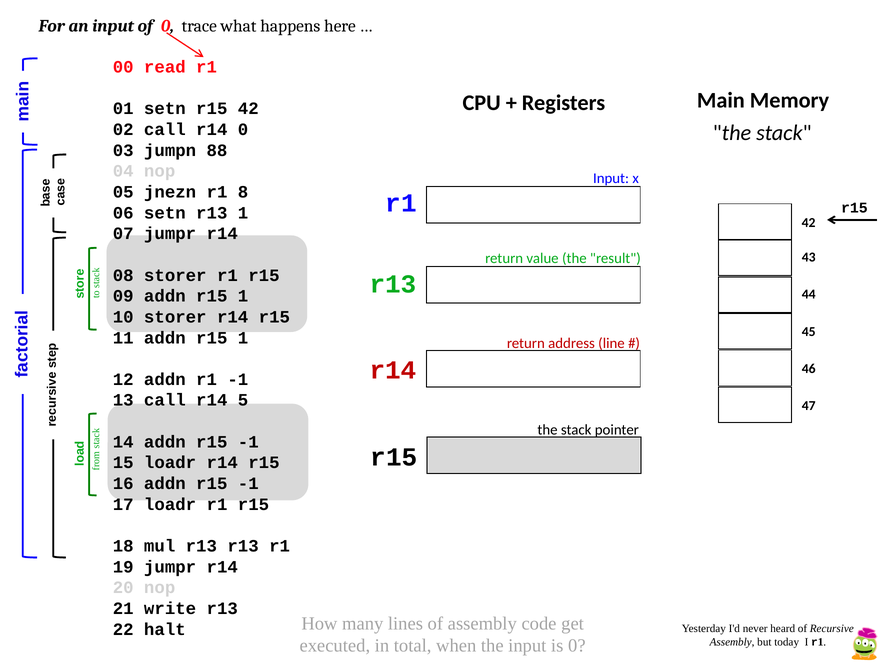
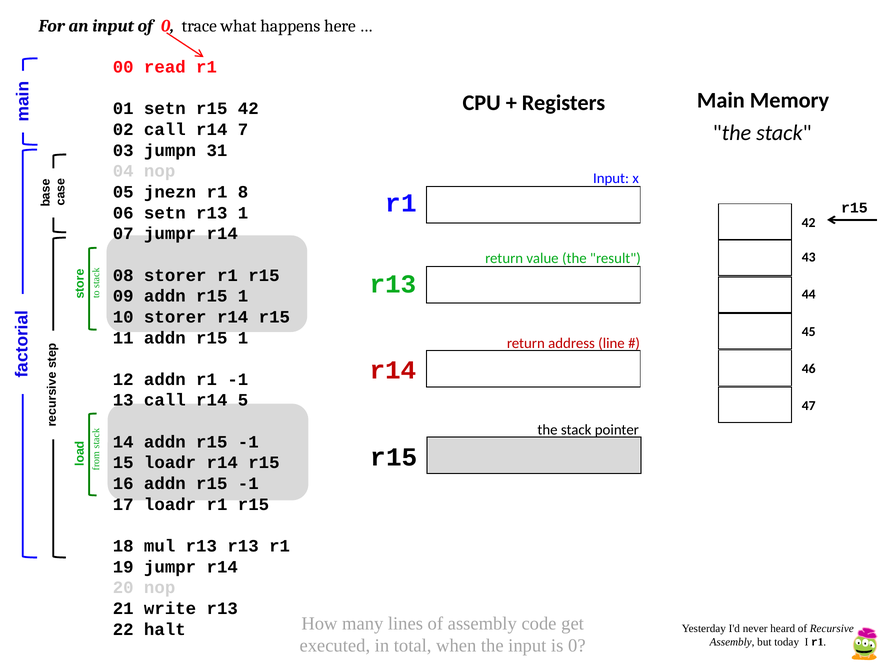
r14 0: 0 -> 7 (243, 130)
88: 88 -> 31 (217, 150)
